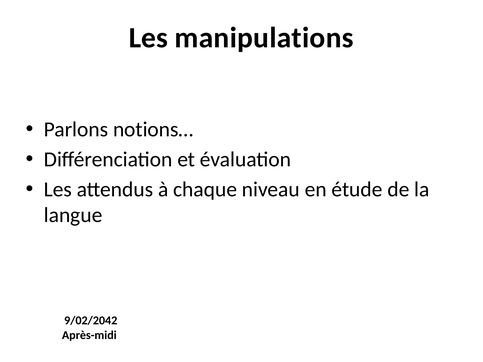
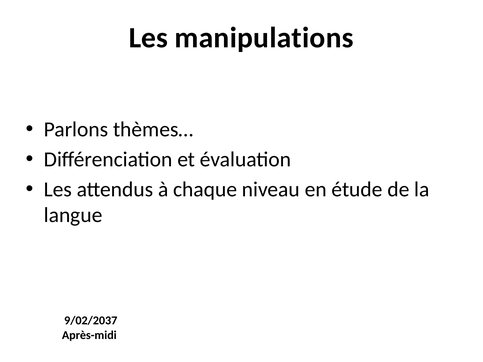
notions…: notions… -> thèmes… (153, 129)
9/02/2042: 9/02/2042 -> 9/02/2037 (91, 321)
